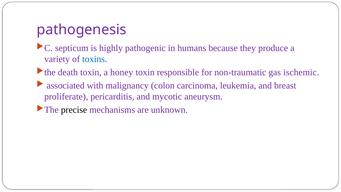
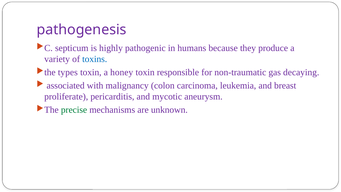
death: death -> types (68, 72)
ischemic: ischemic -> decaying (301, 72)
precise colour: black -> green (74, 110)
